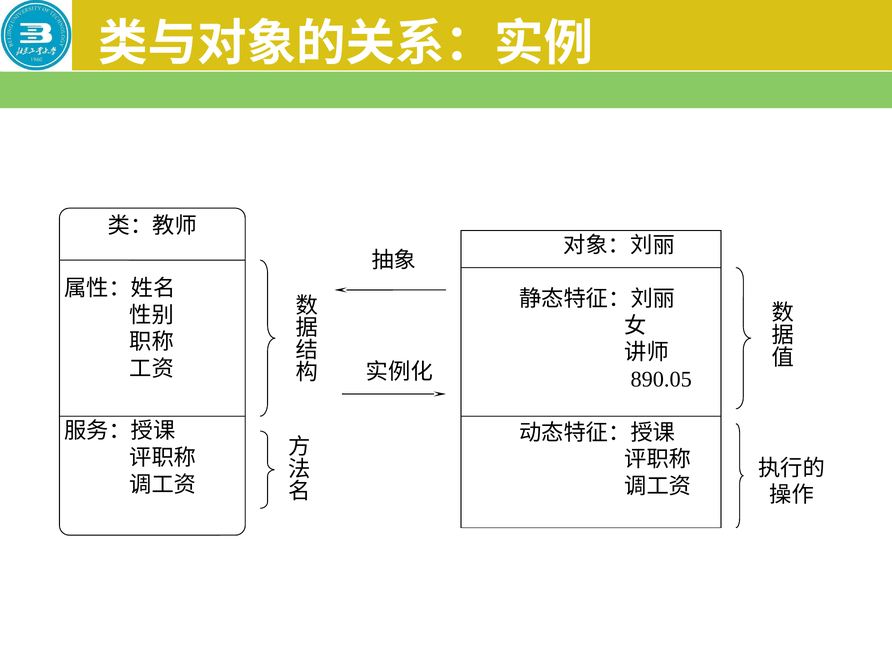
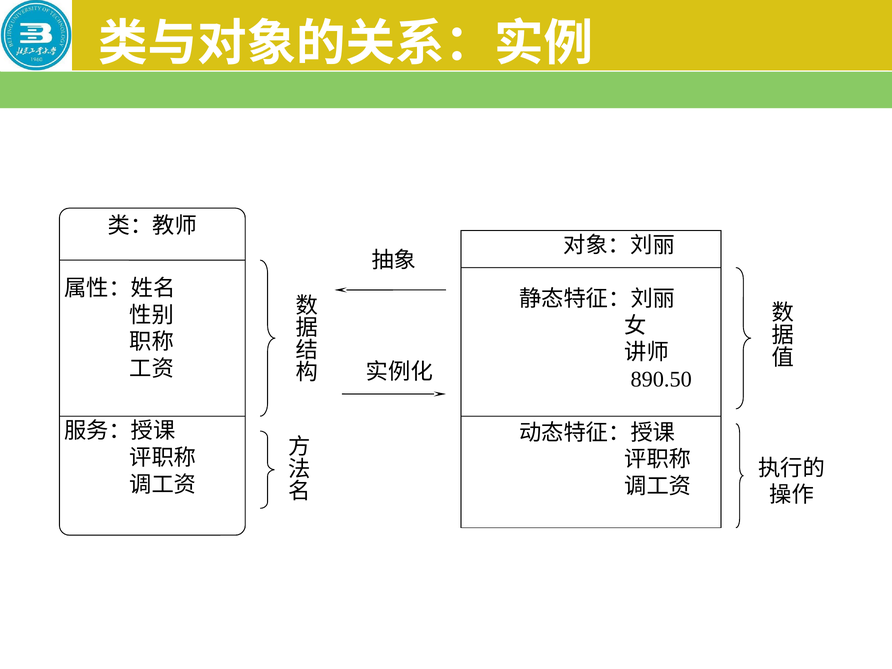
890.05: 890.05 -> 890.50 (661, 379)
